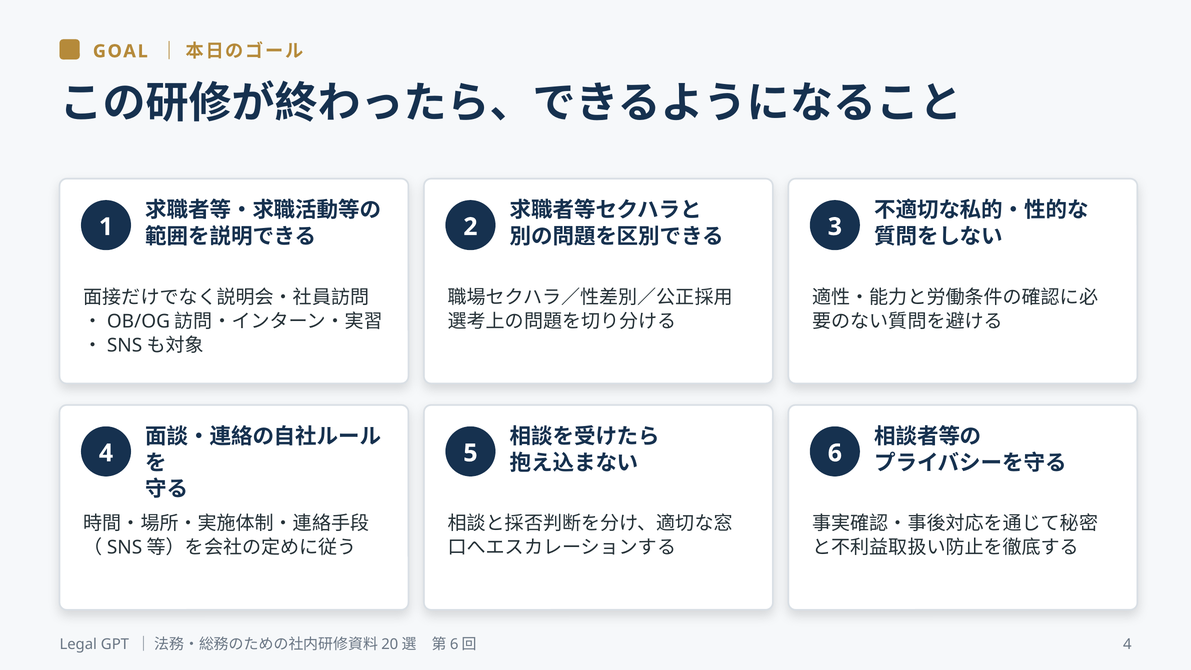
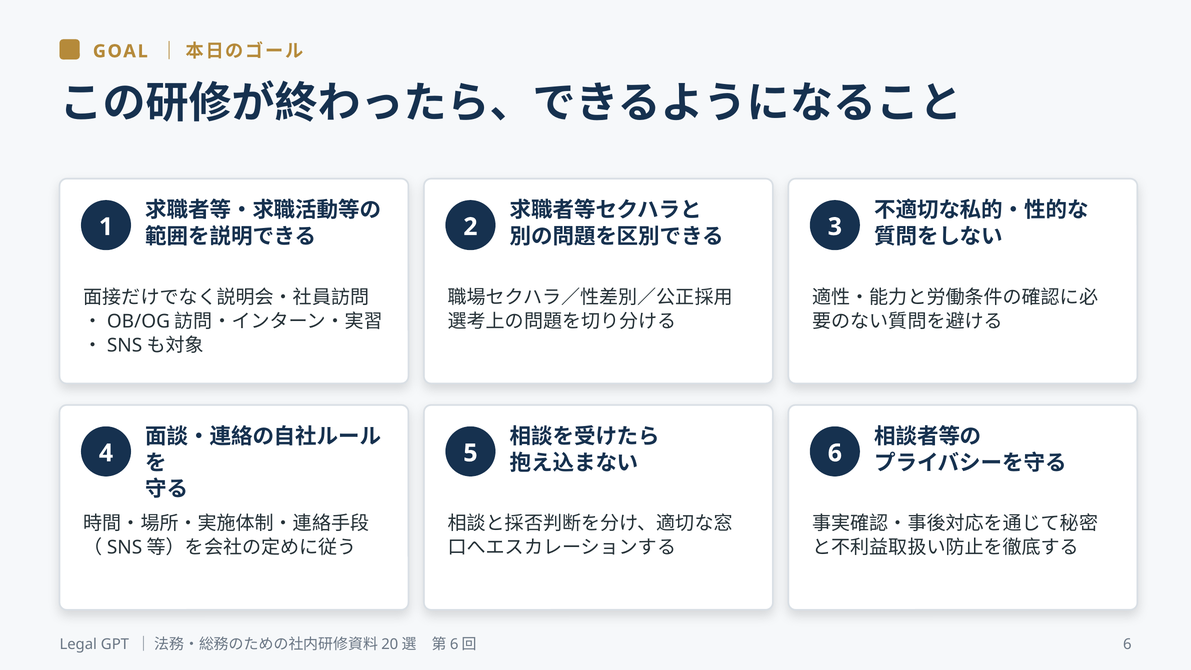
4: 4 -> 6 (1127, 644)
